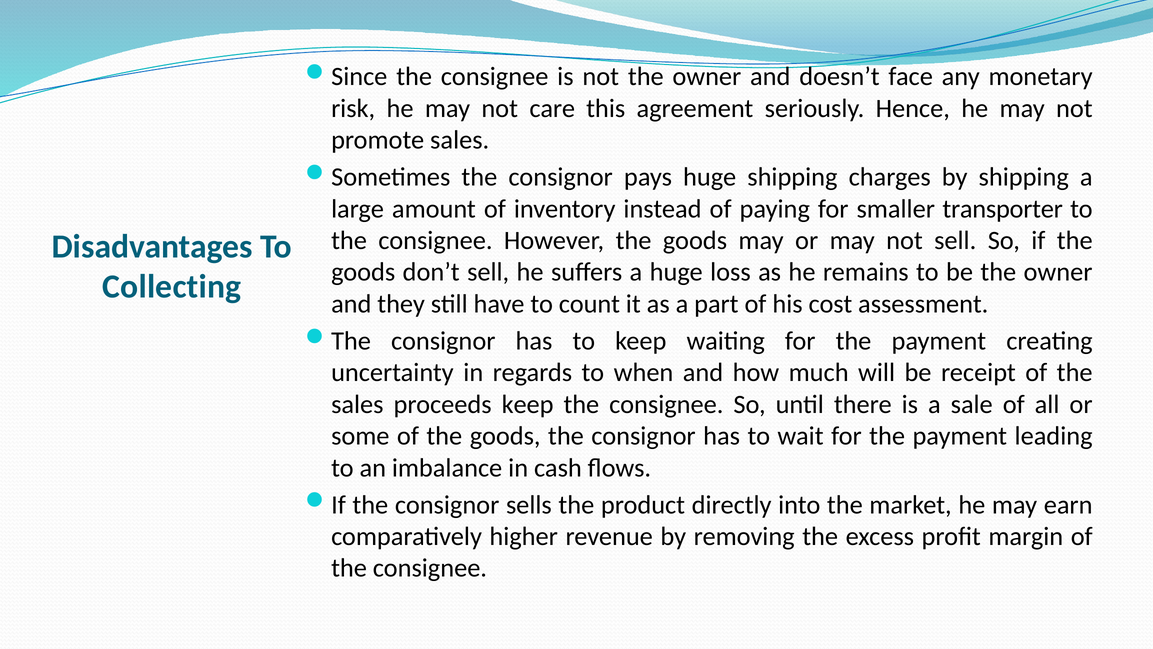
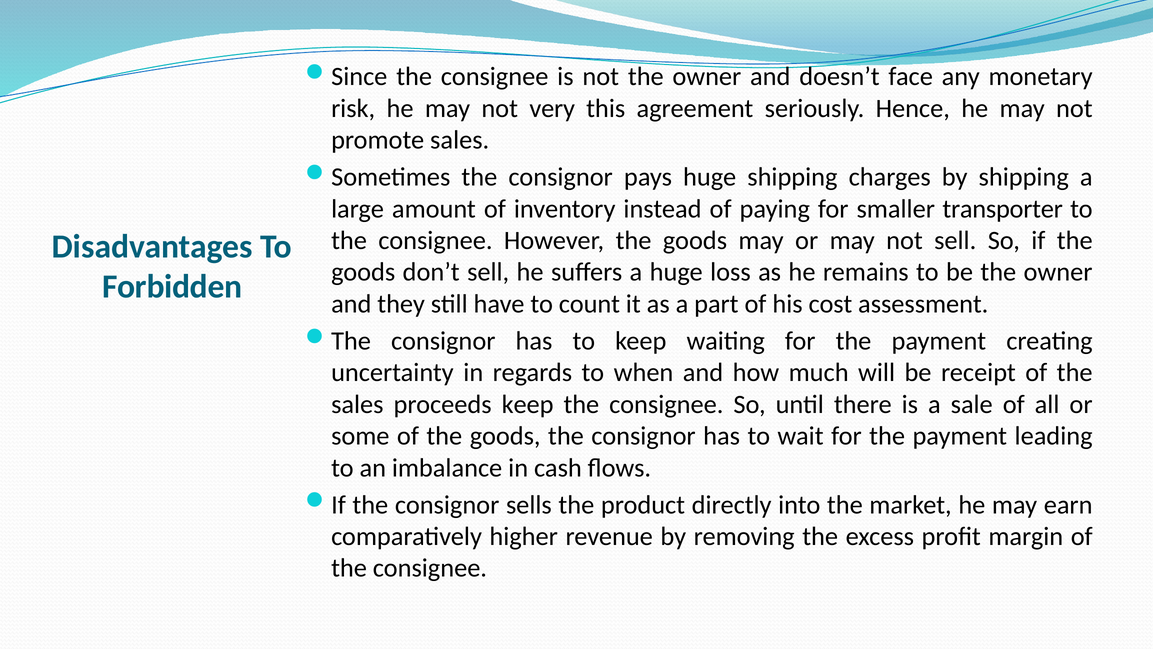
care: care -> very (552, 108)
Collecting: Collecting -> Forbidden (172, 287)
